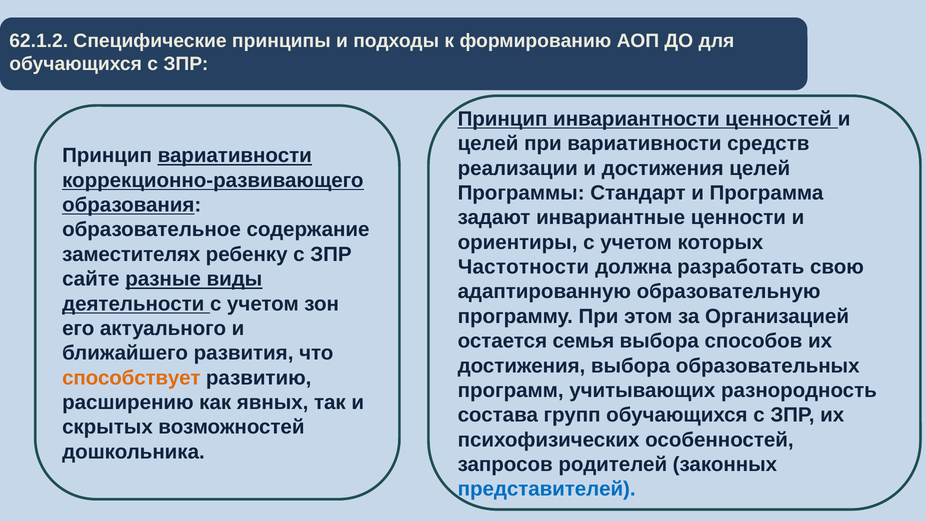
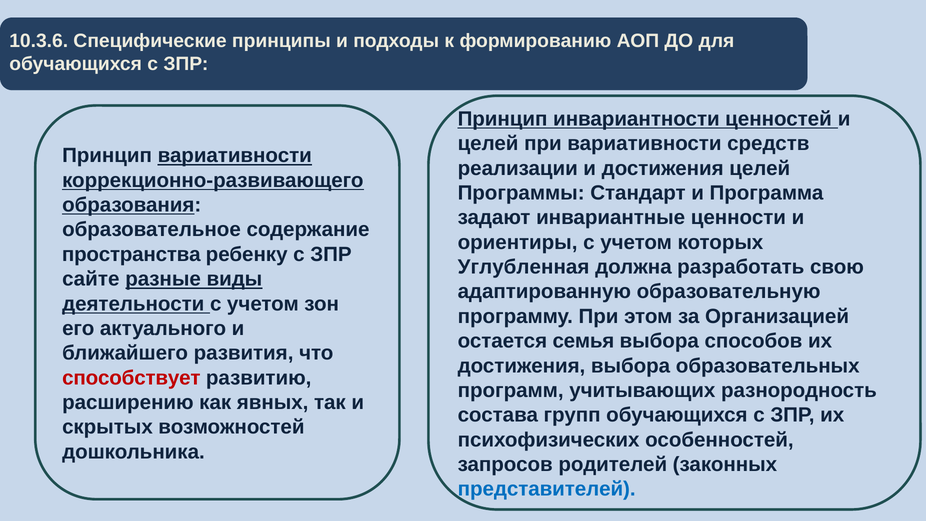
62.1.2: 62.1.2 -> 10.3.6 (39, 41)
заместителях: заместителях -> пространства (131, 254)
Частотности: Частотности -> Углубленная (524, 267)
способствует colour: orange -> red (131, 378)
